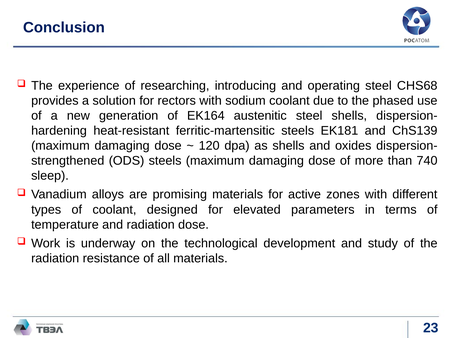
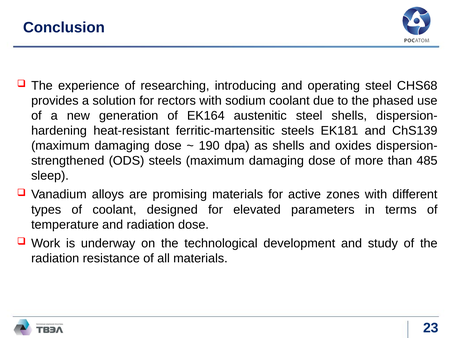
120: 120 -> 190 (209, 146)
740: 740 -> 485 (427, 161)
